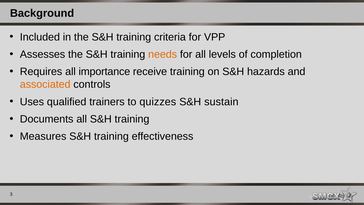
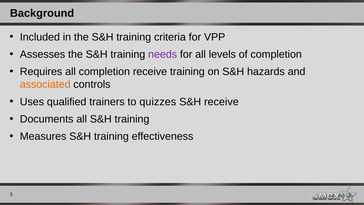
needs colour: orange -> purple (163, 54)
all importance: importance -> completion (104, 72)
S&H sustain: sustain -> receive (221, 102)
